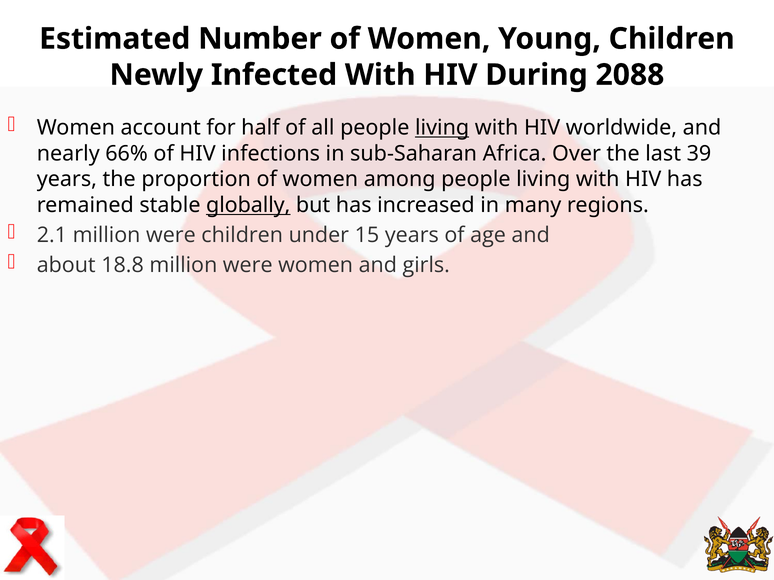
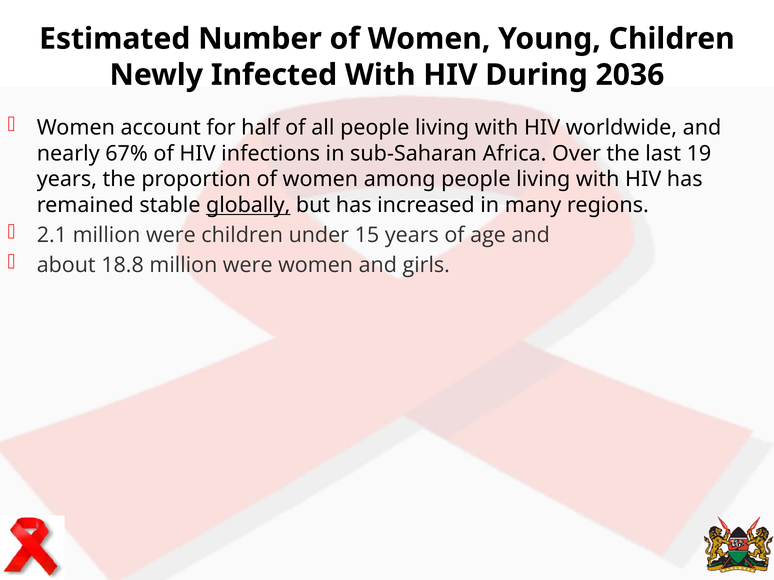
2088: 2088 -> 2036 (630, 75)
living underline: present -> none (442, 128)
66%: 66% -> 67% (127, 154)
39: 39 -> 19 (699, 154)
